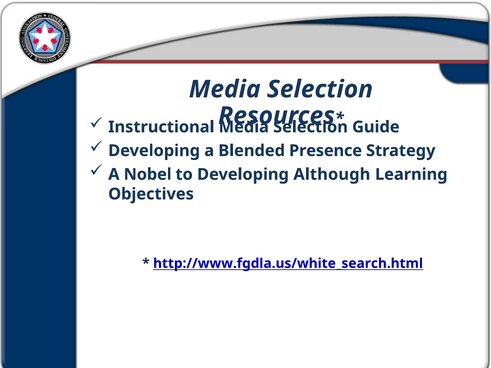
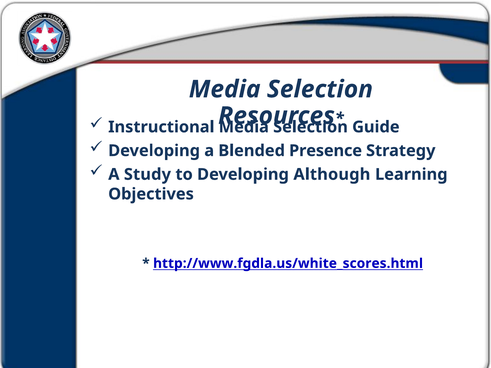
Nobel: Nobel -> Study (147, 175)
http://www.fgdla.us/white_search.html: http://www.fgdla.us/white_search.html -> http://www.fgdla.us/white_scores.html (288, 264)
